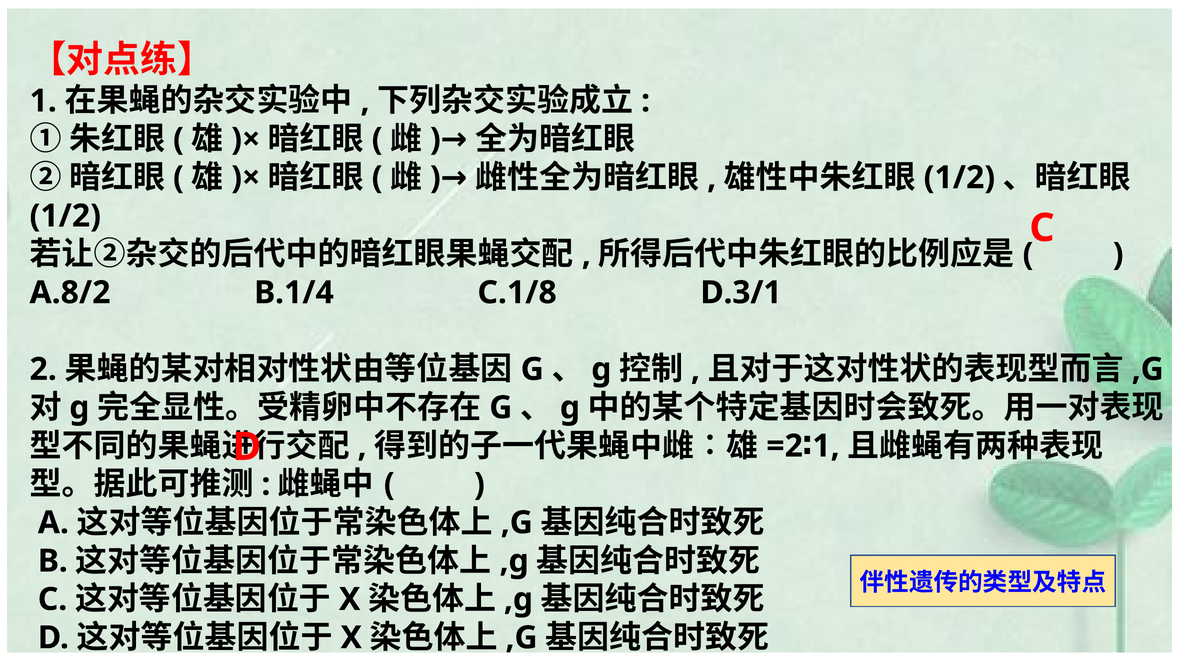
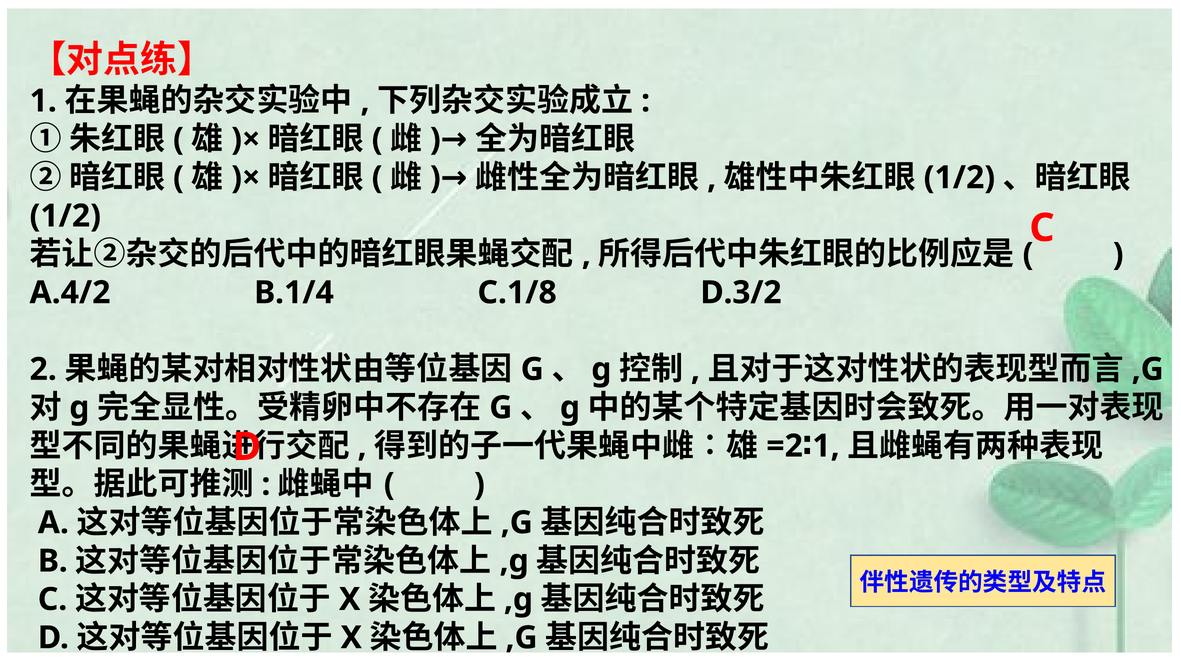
A.8/2: A.8/2 -> A.4/2 (70, 293)
D.3/1: D.3/1 -> D.3/2 (741, 293)
